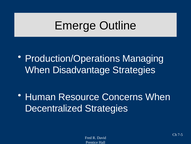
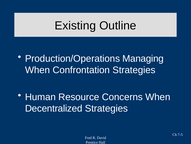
Emerge: Emerge -> Existing (75, 25)
Disadvantage: Disadvantage -> Confrontation (81, 70)
